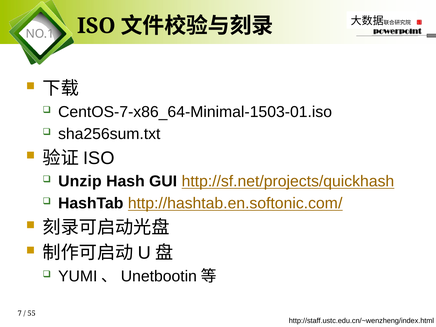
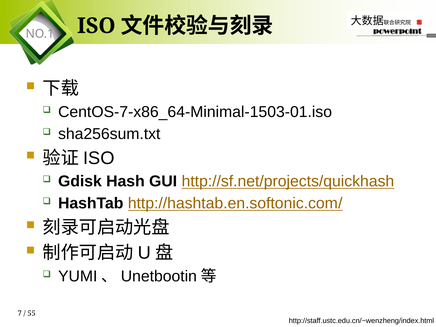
Unzip: Unzip -> Gdisk (80, 181)
